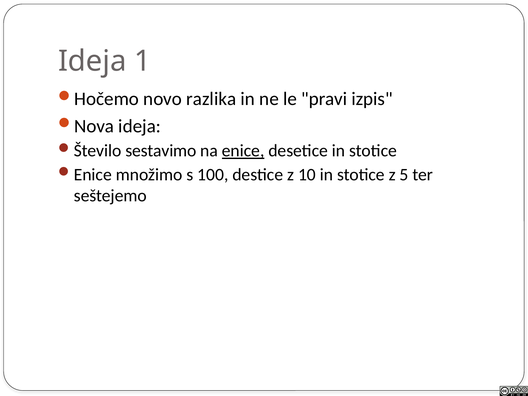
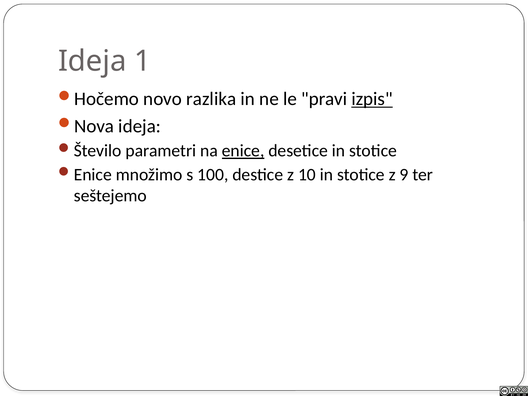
izpis underline: none -> present (372, 99)
sestavimo: sestavimo -> parametri (161, 151)
5: 5 -> 9 (404, 175)
